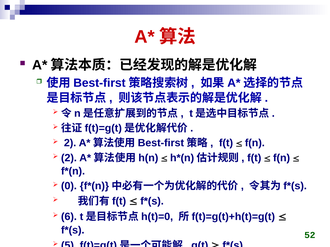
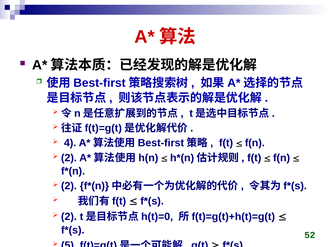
2: 2 -> 4 (70, 143)
0: 0 -> 2 (69, 186)
6: 6 -> 2 (69, 217)
